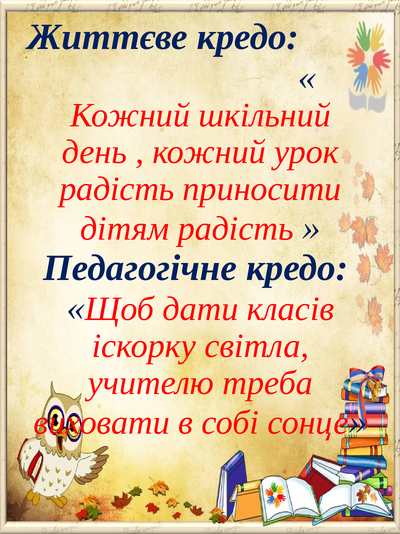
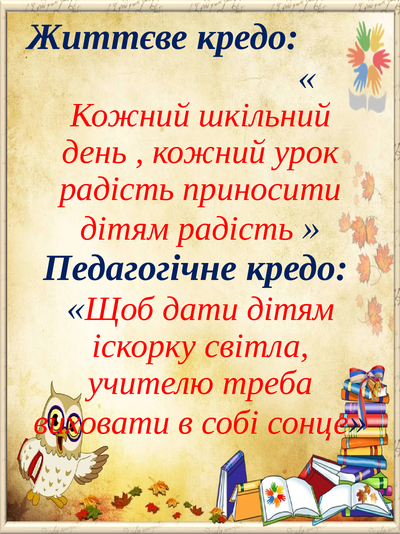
дати класів: класів -> дітям (291, 308)
